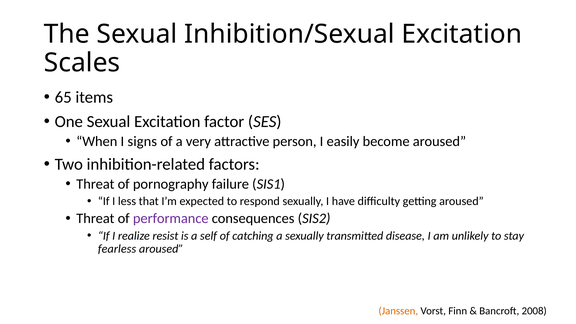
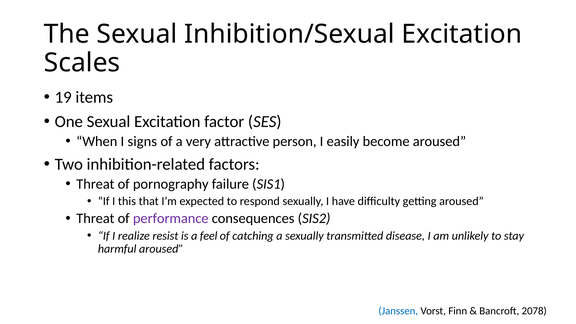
65: 65 -> 19 (63, 97)
less: less -> this (127, 201)
self: self -> feel (209, 236)
fearless: fearless -> harmful (117, 249)
Janssen colour: orange -> blue (398, 311)
2008: 2008 -> 2078 (534, 311)
